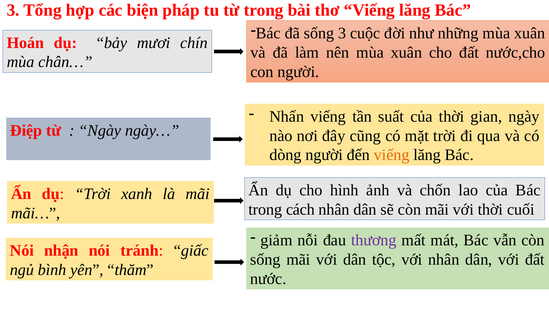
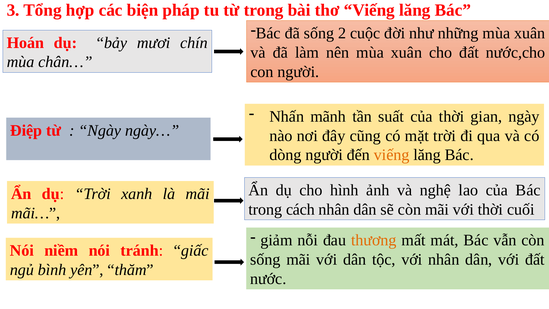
sống 3: 3 -> 2 (342, 33)
Nhấn viếng: viếng -> mãnh (328, 116)
chốn: chốn -> nghệ (435, 190)
thương colour: purple -> orange (374, 240)
nhận: nhận -> niềm (61, 250)
